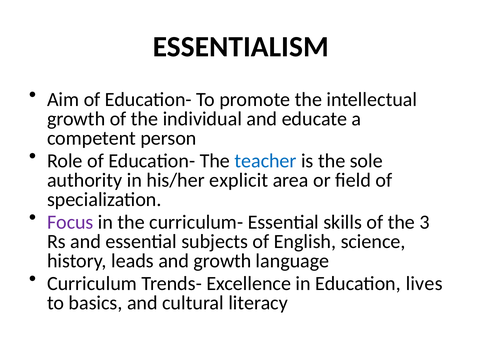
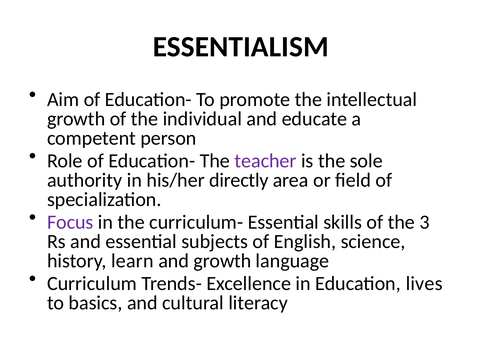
teacher colour: blue -> purple (266, 161)
explicit: explicit -> directly (239, 180)
leads: leads -> learn (132, 260)
